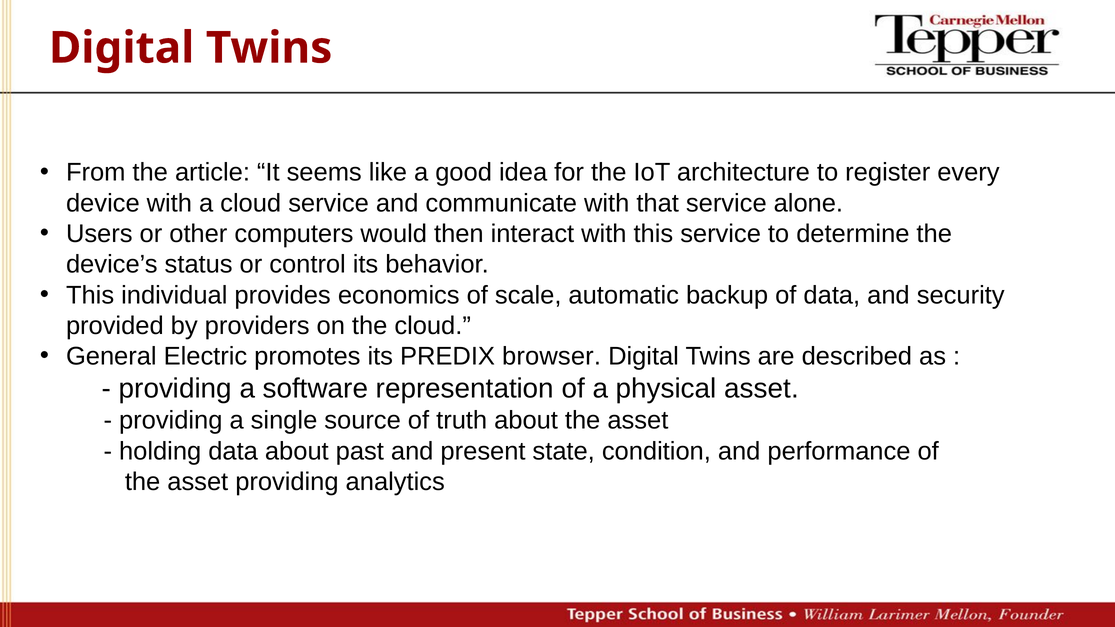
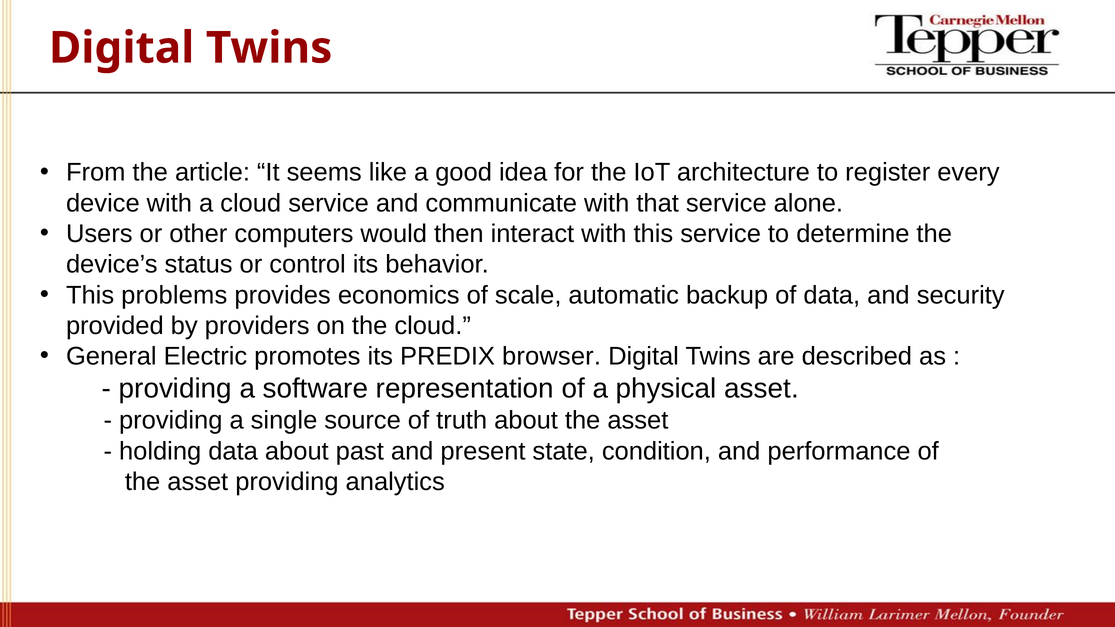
individual: individual -> problems (174, 295)
